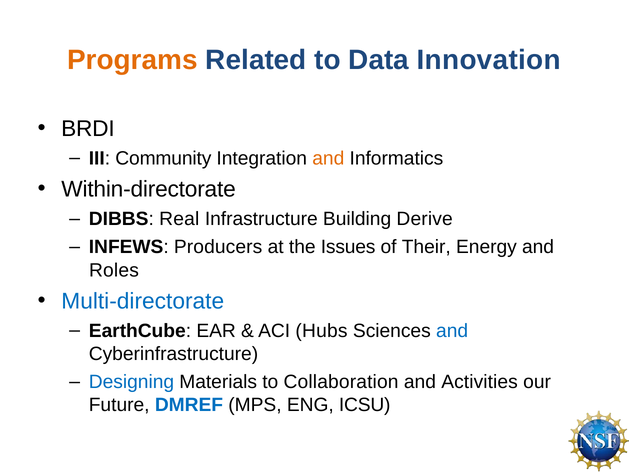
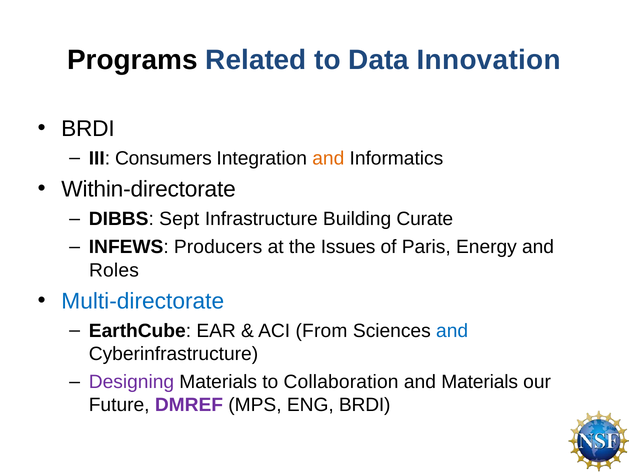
Programs colour: orange -> black (132, 60)
Community: Community -> Consumers (163, 158)
Real: Real -> Sept (179, 219)
Derive: Derive -> Curate (425, 219)
Their: Their -> Paris (426, 247)
Hubs: Hubs -> From (322, 331)
Designing colour: blue -> purple (131, 382)
and Activities: Activities -> Materials (480, 382)
DMREF colour: blue -> purple (189, 405)
ENG ICSU: ICSU -> BRDI (365, 405)
